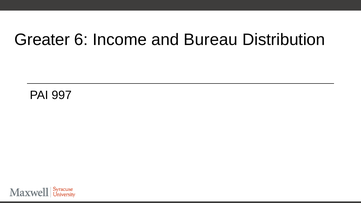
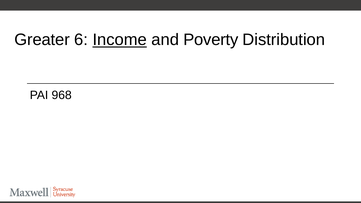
Income underline: none -> present (120, 40)
Bureau: Bureau -> Poverty (211, 40)
997: 997 -> 968 (62, 95)
